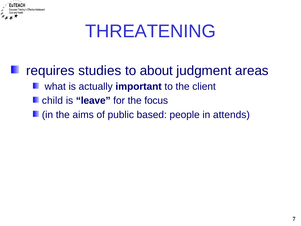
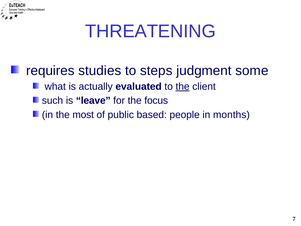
about: about -> steps (156, 71)
areas: areas -> some (252, 71)
important: important -> evaluated (139, 87)
the underline: none -> present (183, 87)
child: child -> such (52, 101)
aims: aims -> most (83, 115)
attends: attends -> months (231, 115)
